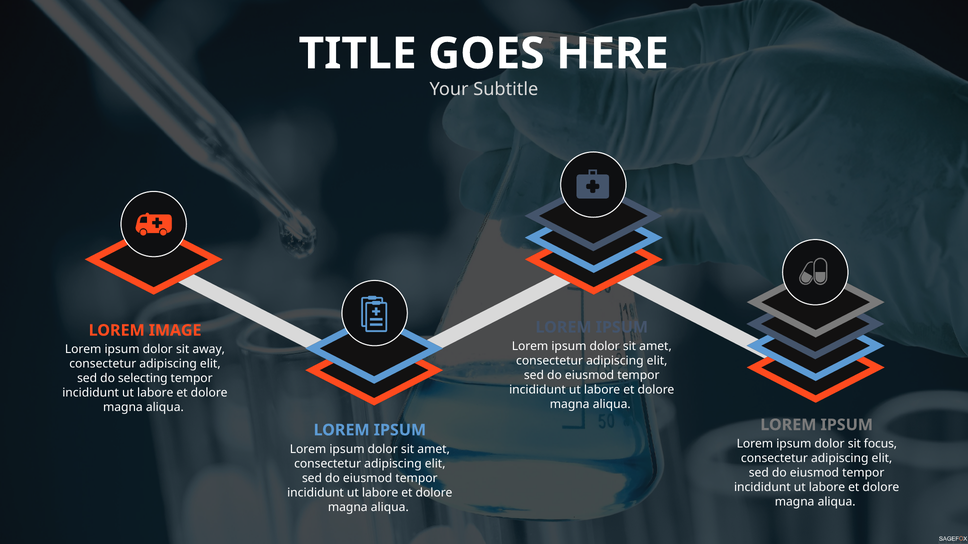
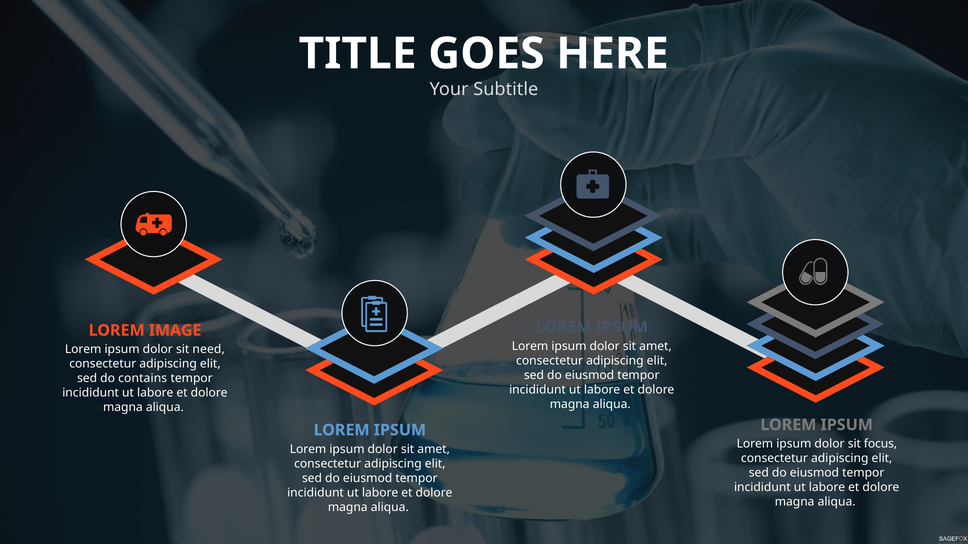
away: away -> need (209, 350)
selecting: selecting -> contains (143, 379)
